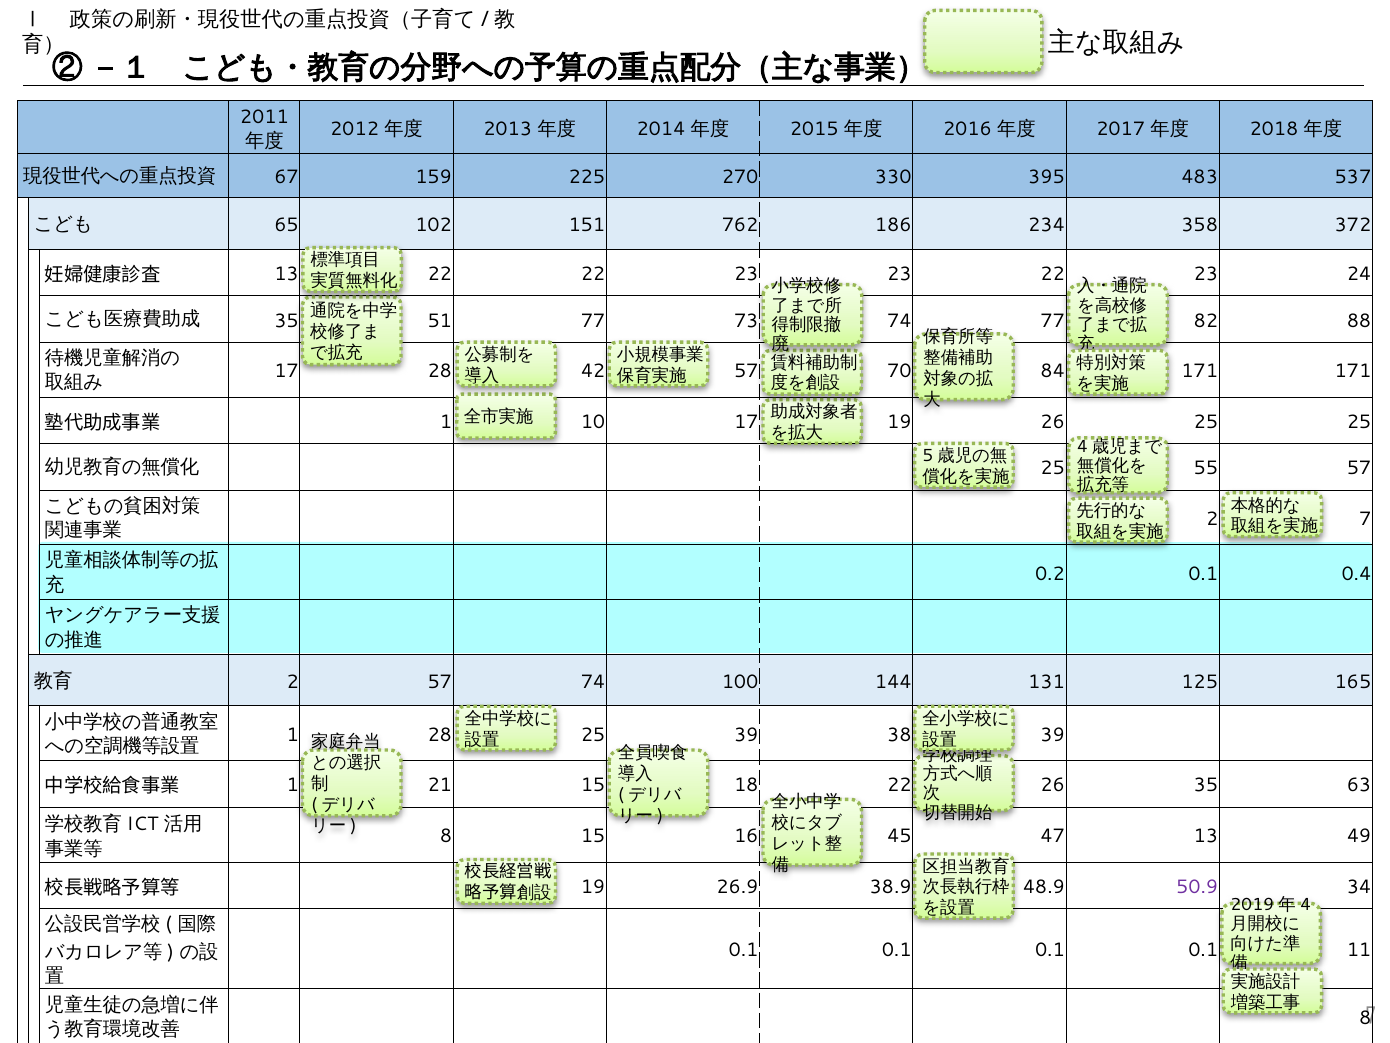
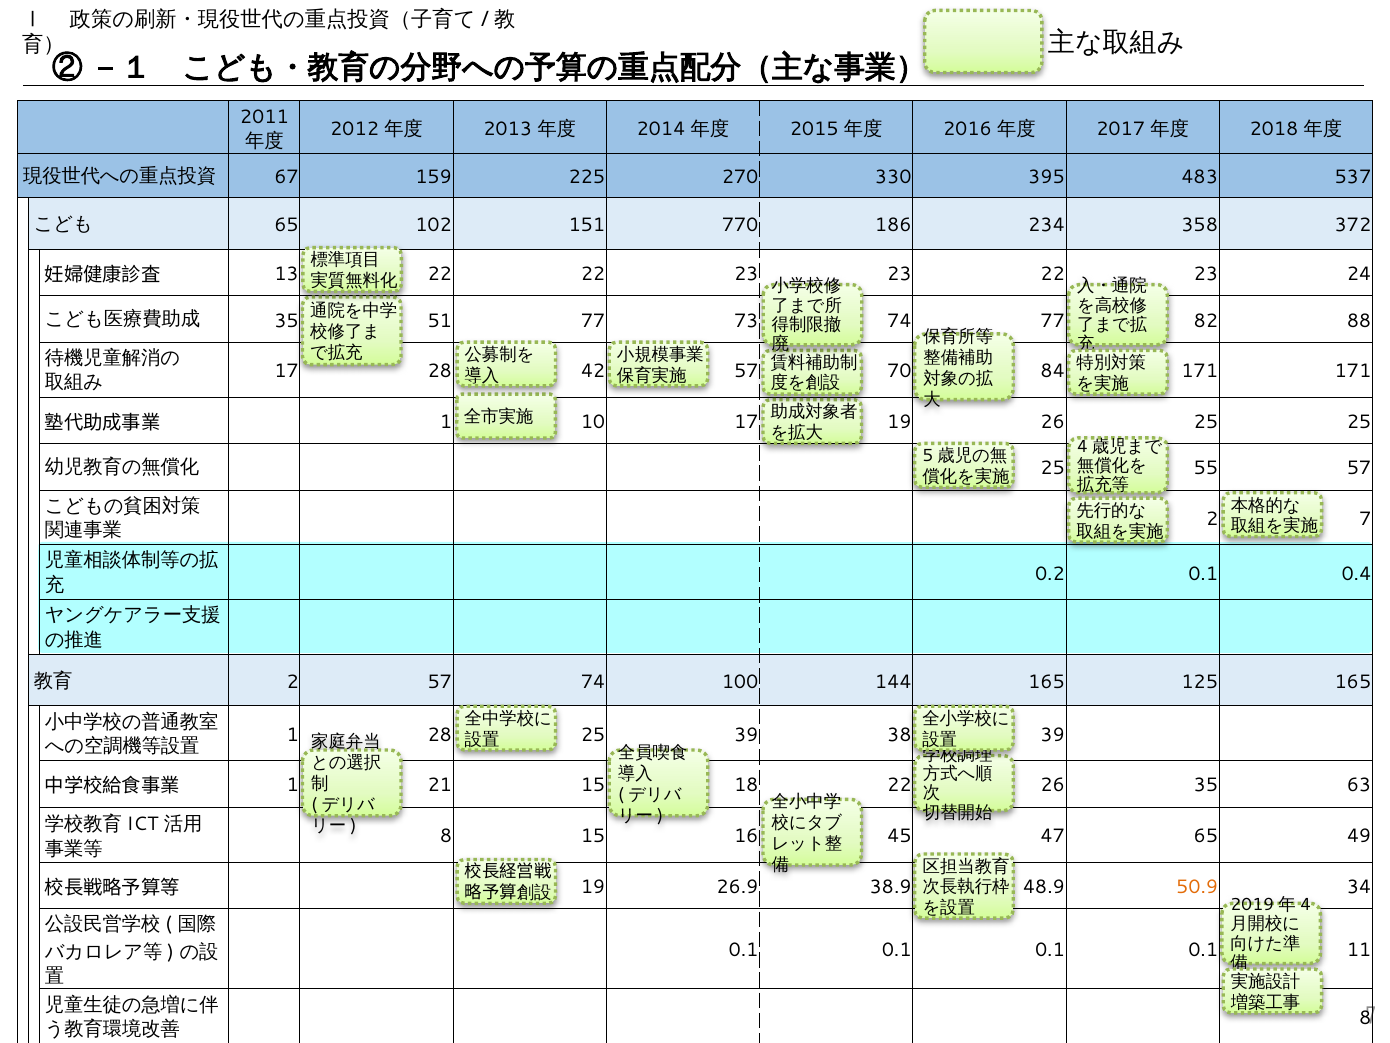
762: 762 -> 770 (740, 225)
144 131: 131 -> 165 (1047, 681)
47 13: 13 -> 65 (1206, 836)
50.9 colour: purple -> orange (1197, 886)
